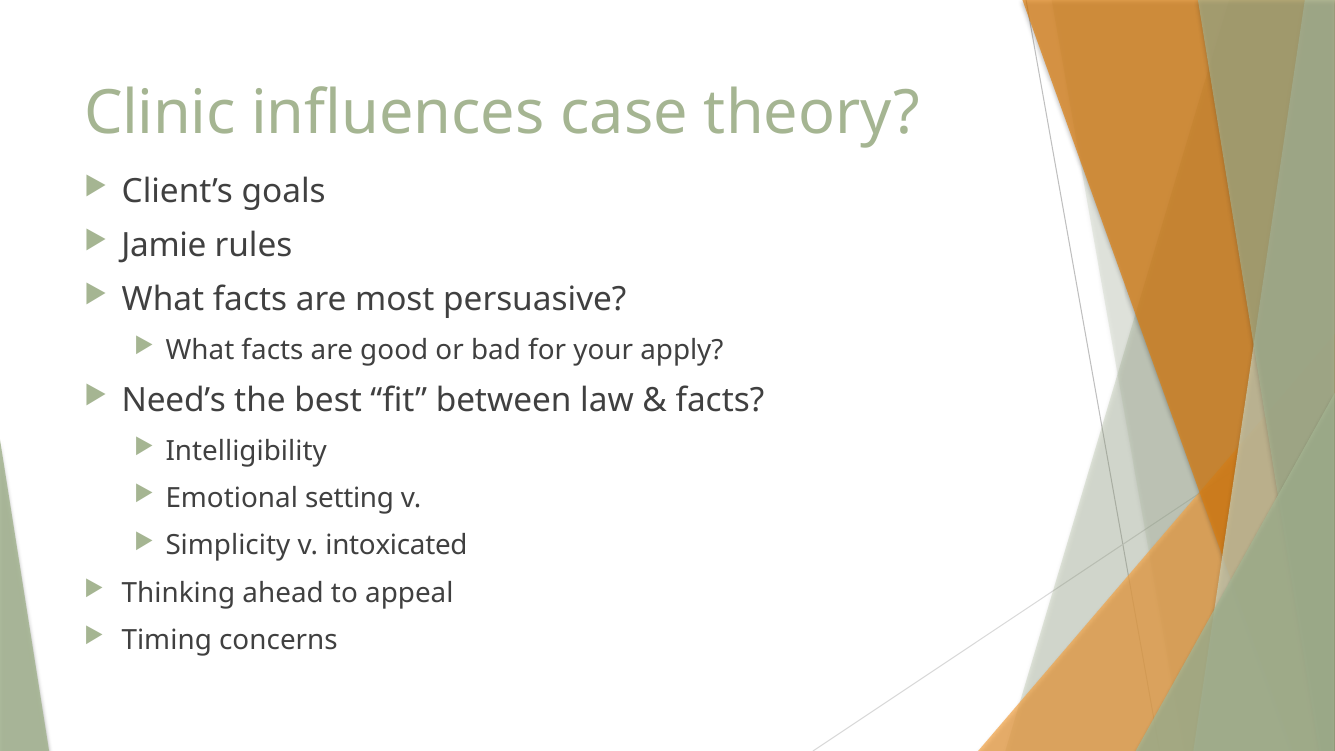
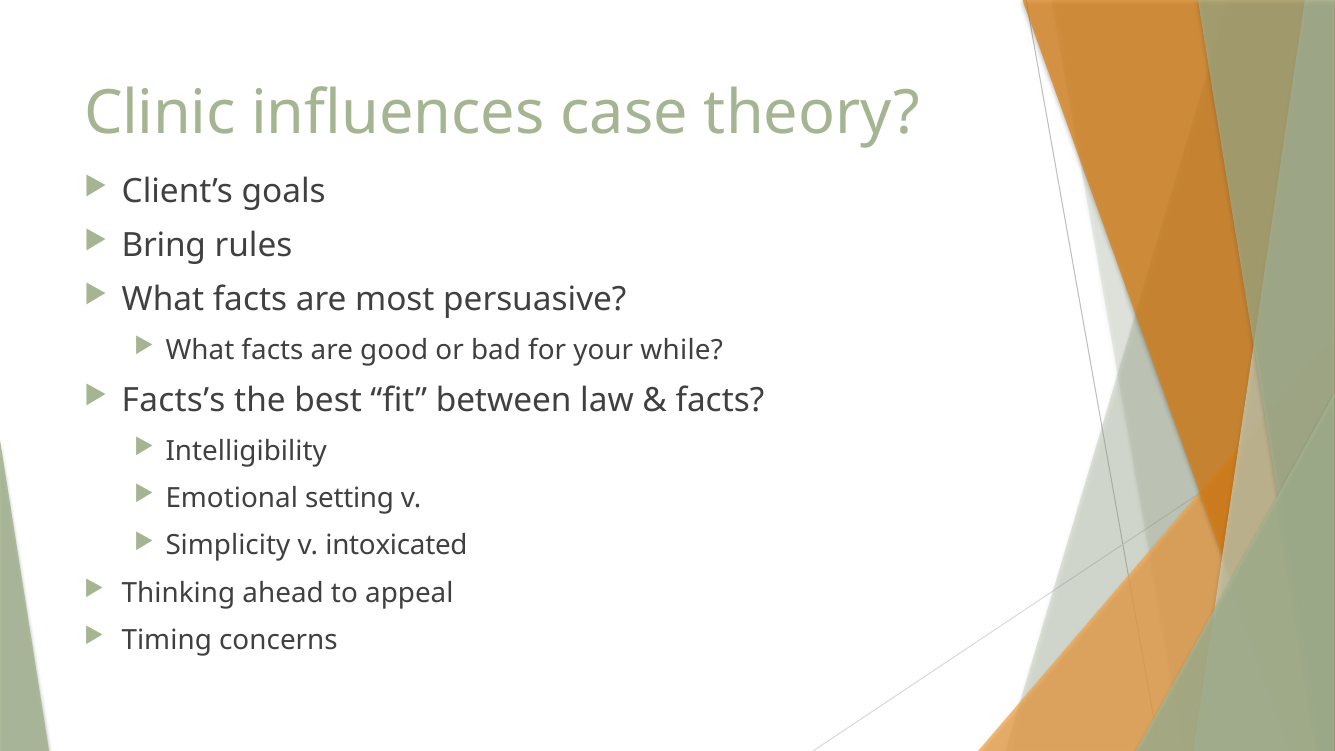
Jamie: Jamie -> Bring (164, 246)
apply: apply -> while (682, 350)
Need’s: Need’s -> Facts’s (174, 401)
